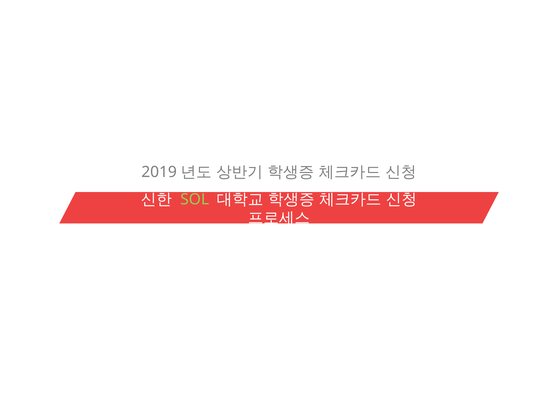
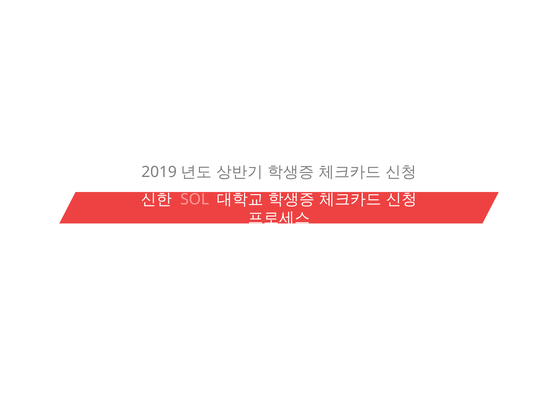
SOL colour: light green -> pink (195, 199)
